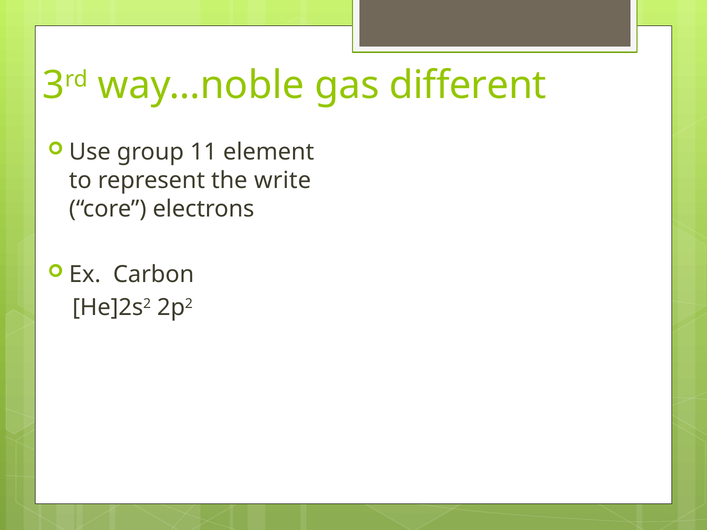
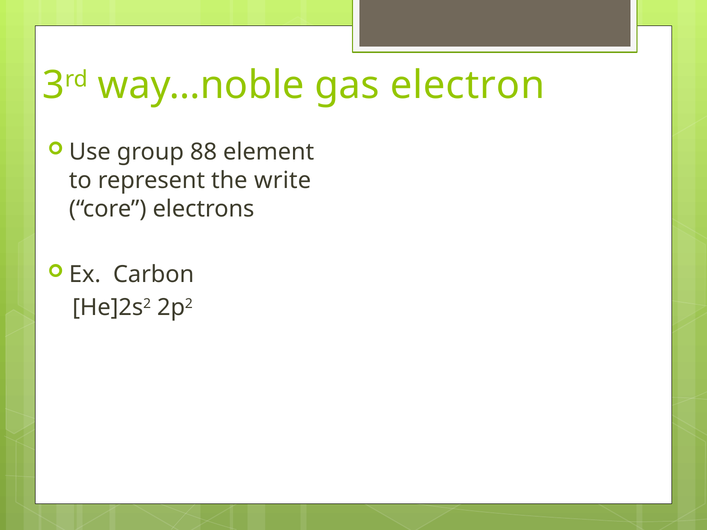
different: different -> electron (468, 85)
11: 11 -> 88 (204, 152)
